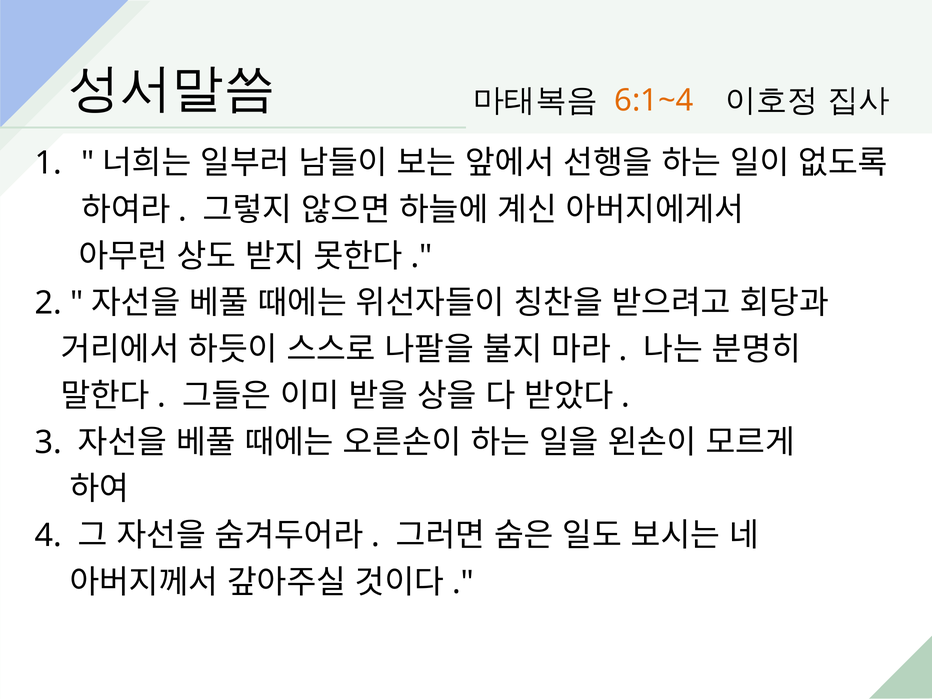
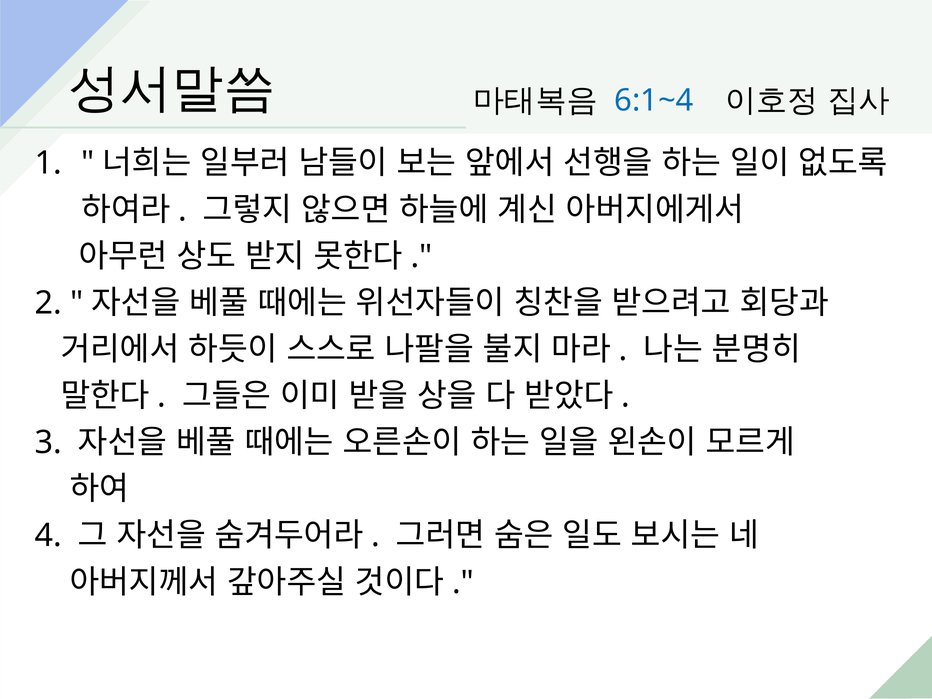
6:1~4 colour: orange -> blue (654, 100)
